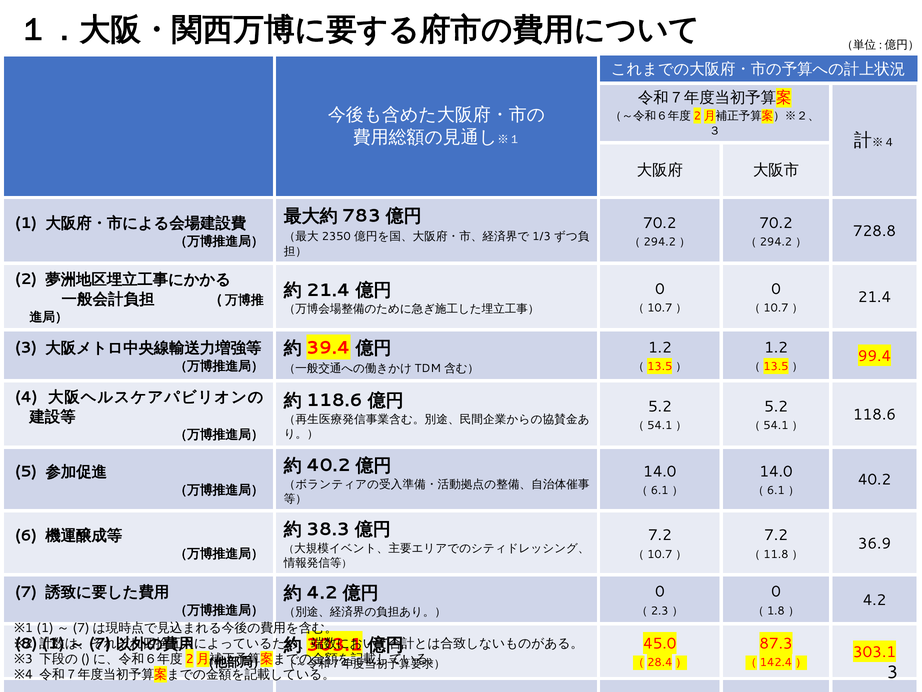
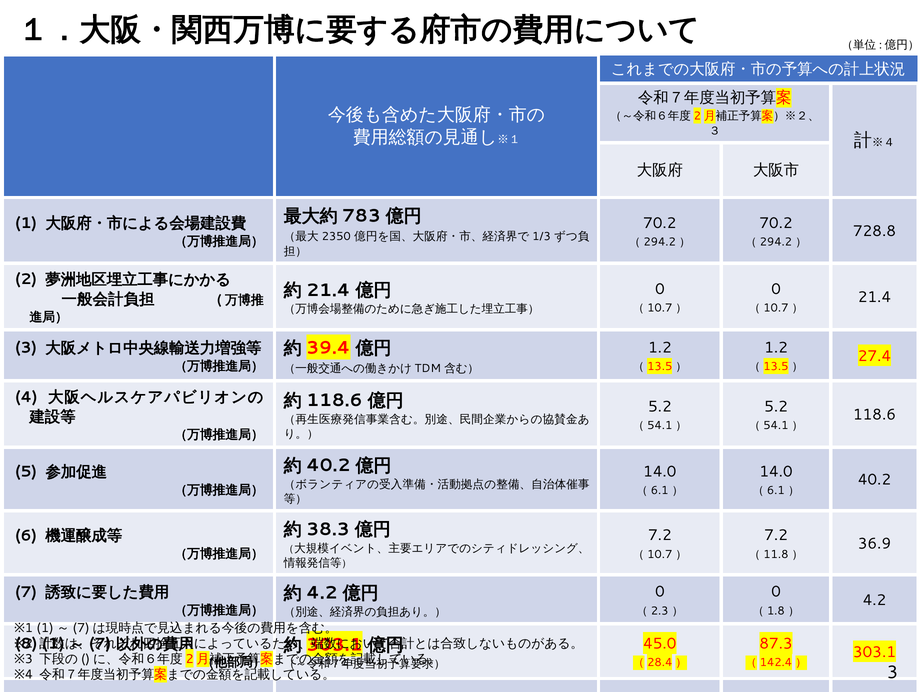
99.4: 99.4 -> 27.4 (874, 356)
